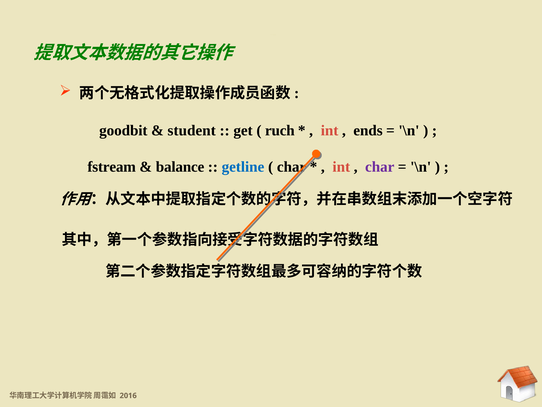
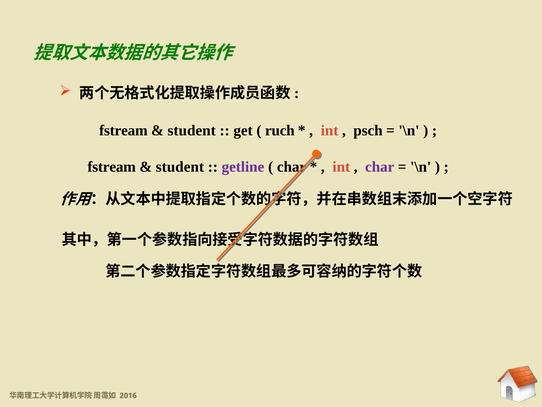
goodbit: goodbit -> fstream (123, 130)
ends: ends -> psch (368, 130)
balance: balance -> student (180, 167)
getline colour: blue -> purple (243, 167)
